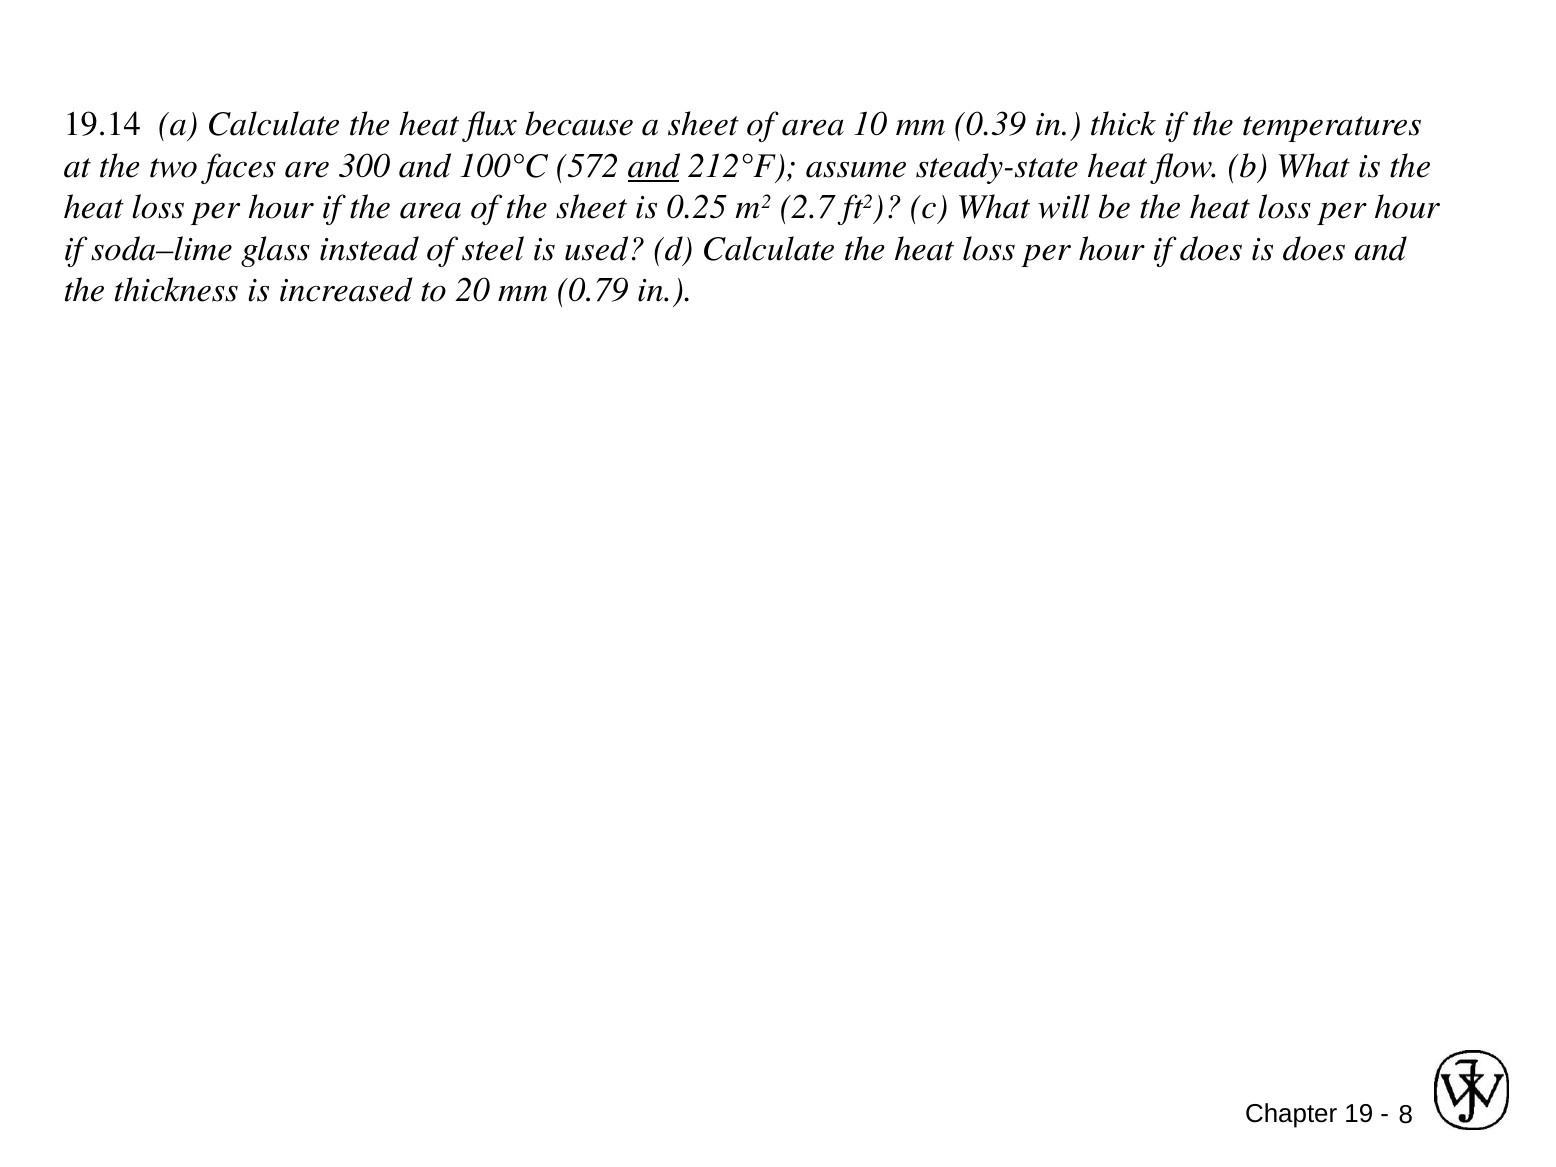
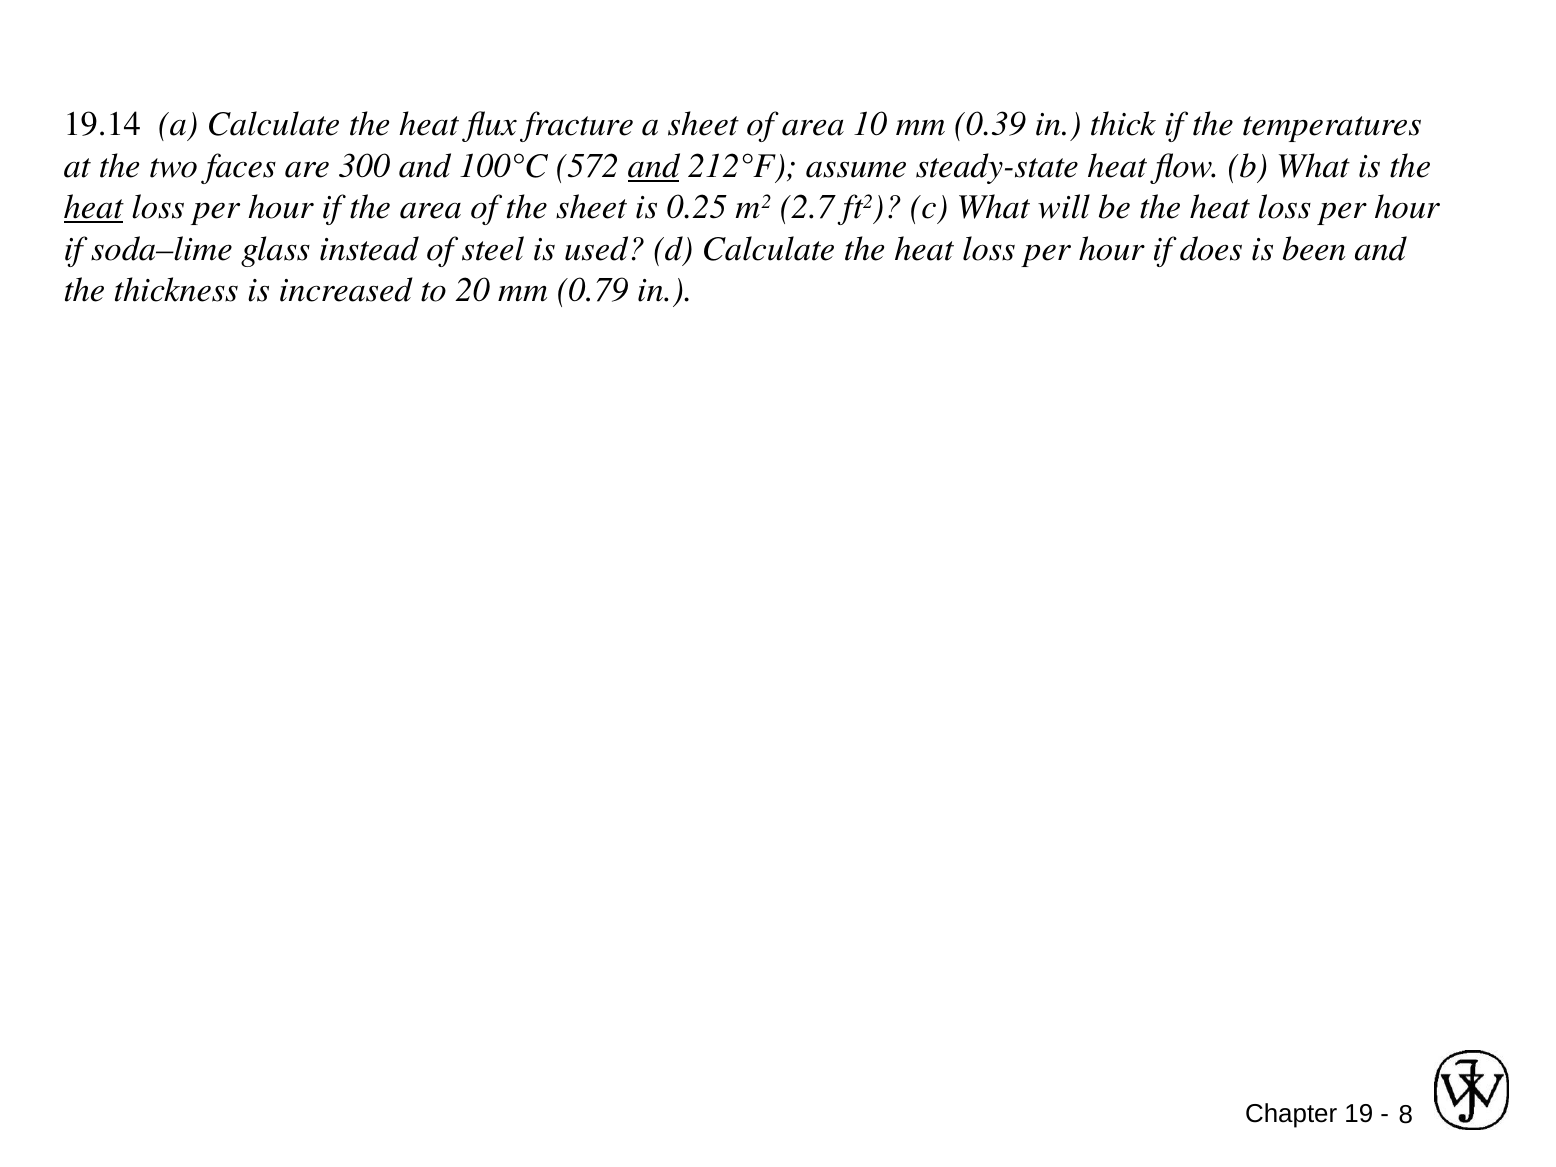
because: because -> fracture (579, 124)
heat underline: none -> present (93, 207)
is does: does -> been (1314, 249)
